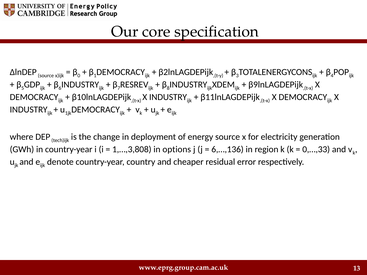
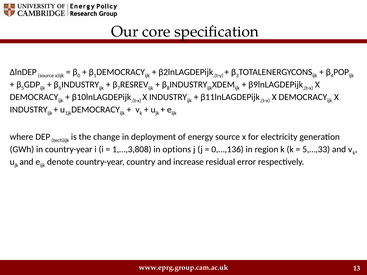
6,…,136: 6,…,136 -> 0,…,136 (228, 149)
0,…,33: 0,…,33 -> 5,…,33 (316, 149)
cheaper: cheaper -> increase (189, 162)
